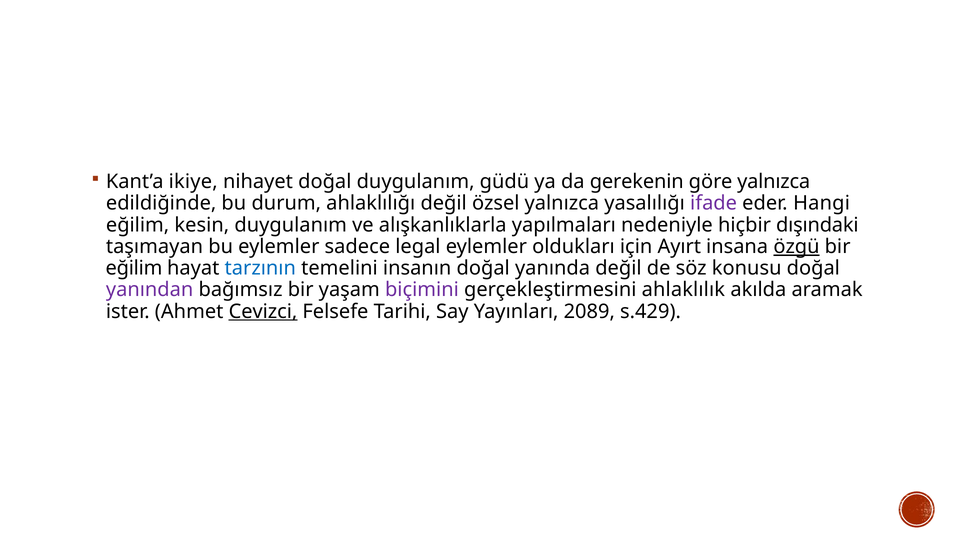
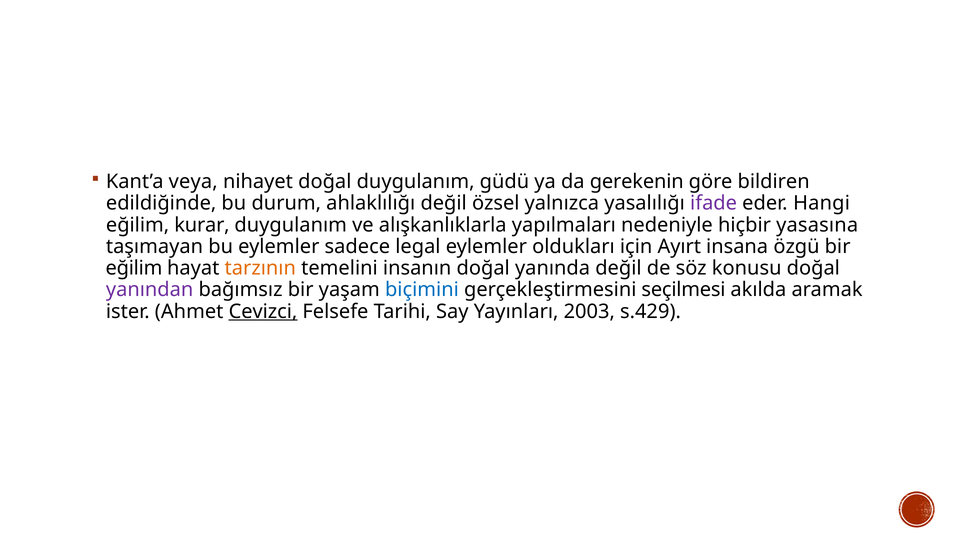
ikiye: ikiye -> veya (193, 182)
göre yalnızca: yalnızca -> bildiren (774, 182)
kesin: kesin -> kurar (202, 225)
dışındaki: dışındaki -> yasasına (817, 225)
özgü underline: present -> none (796, 246)
tarzının colour: blue -> orange (260, 268)
biçimini colour: purple -> blue (422, 290)
ahlaklılık: ahlaklılık -> seçilmesi (684, 290)
2089: 2089 -> 2003 (589, 311)
